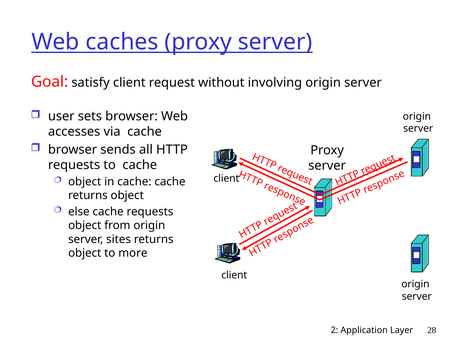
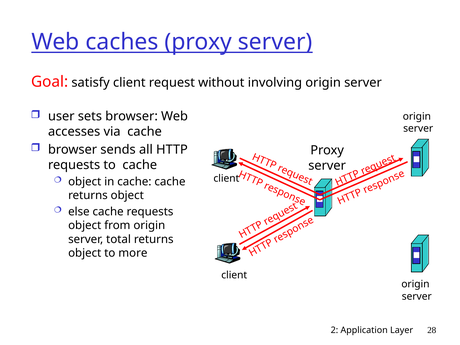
sites: sites -> total (119, 239)
